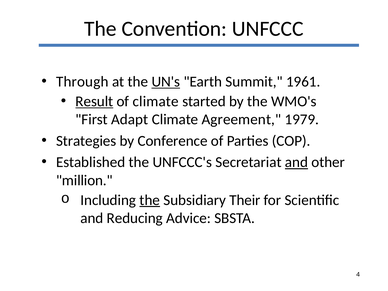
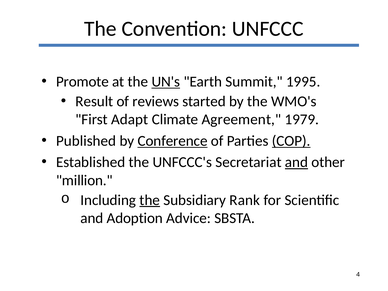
Through: Through -> Promote (82, 82)
1961: 1961 -> 1995 (303, 82)
Result underline: present -> none (94, 101)
of climate: climate -> reviews (156, 101)
Strategies: Strategies -> Published (86, 141)
Conference underline: none -> present (173, 141)
COP underline: none -> present (291, 141)
Their: Their -> Rank (245, 200)
Reducing: Reducing -> Adoption (135, 218)
